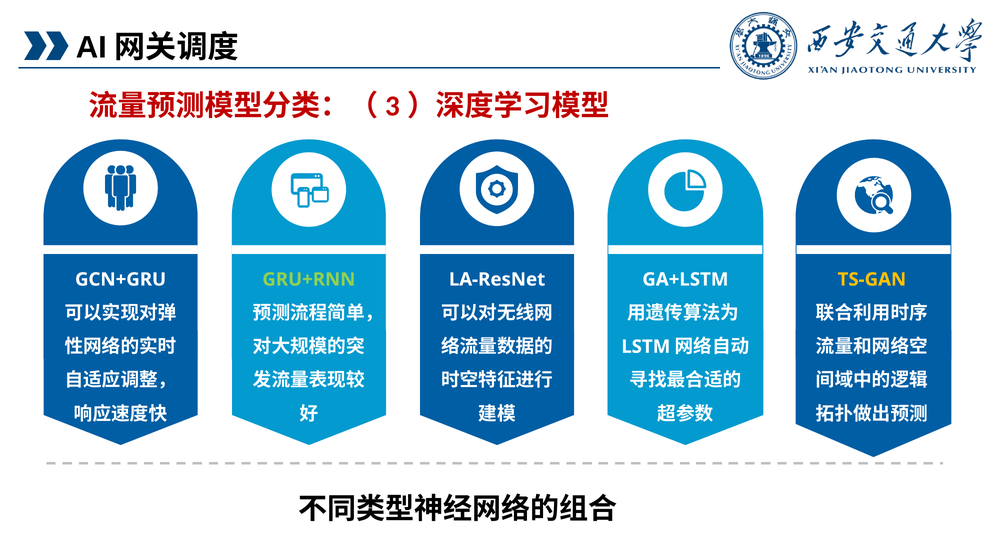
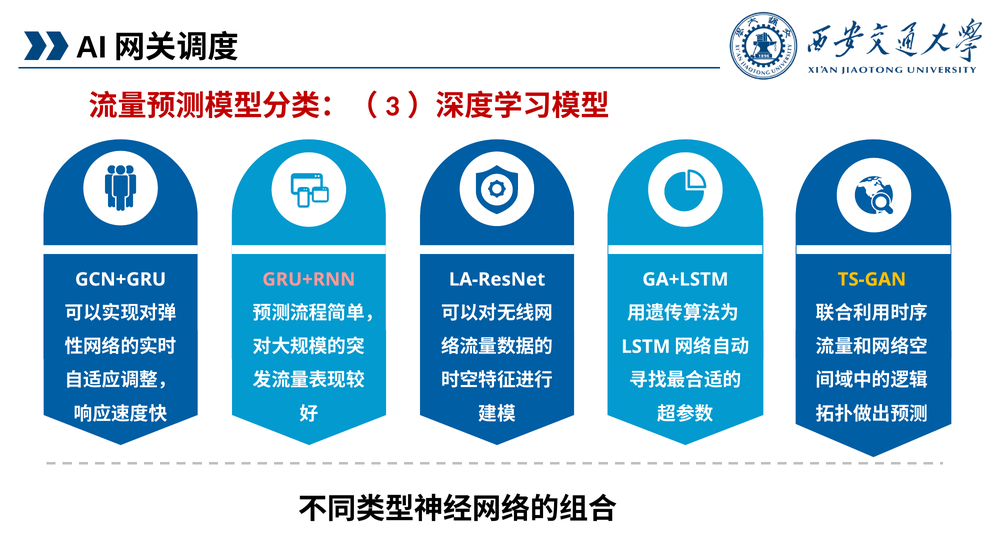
GRU+RNN colour: light green -> pink (309, 279)
